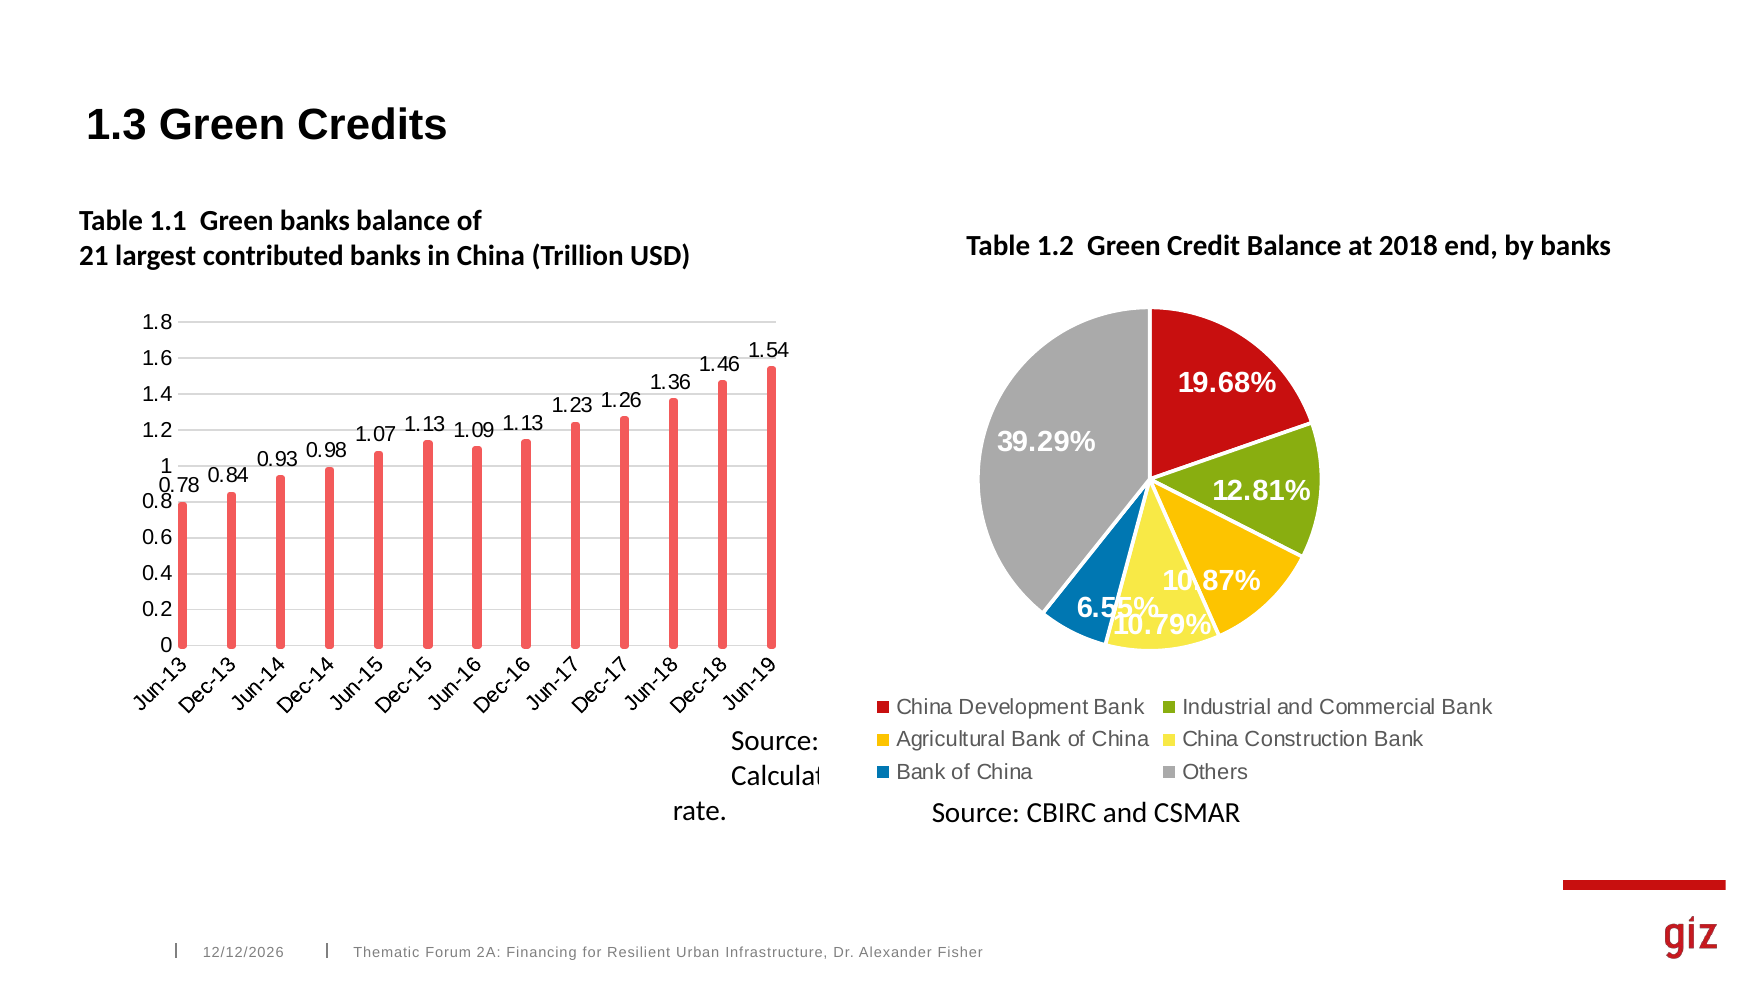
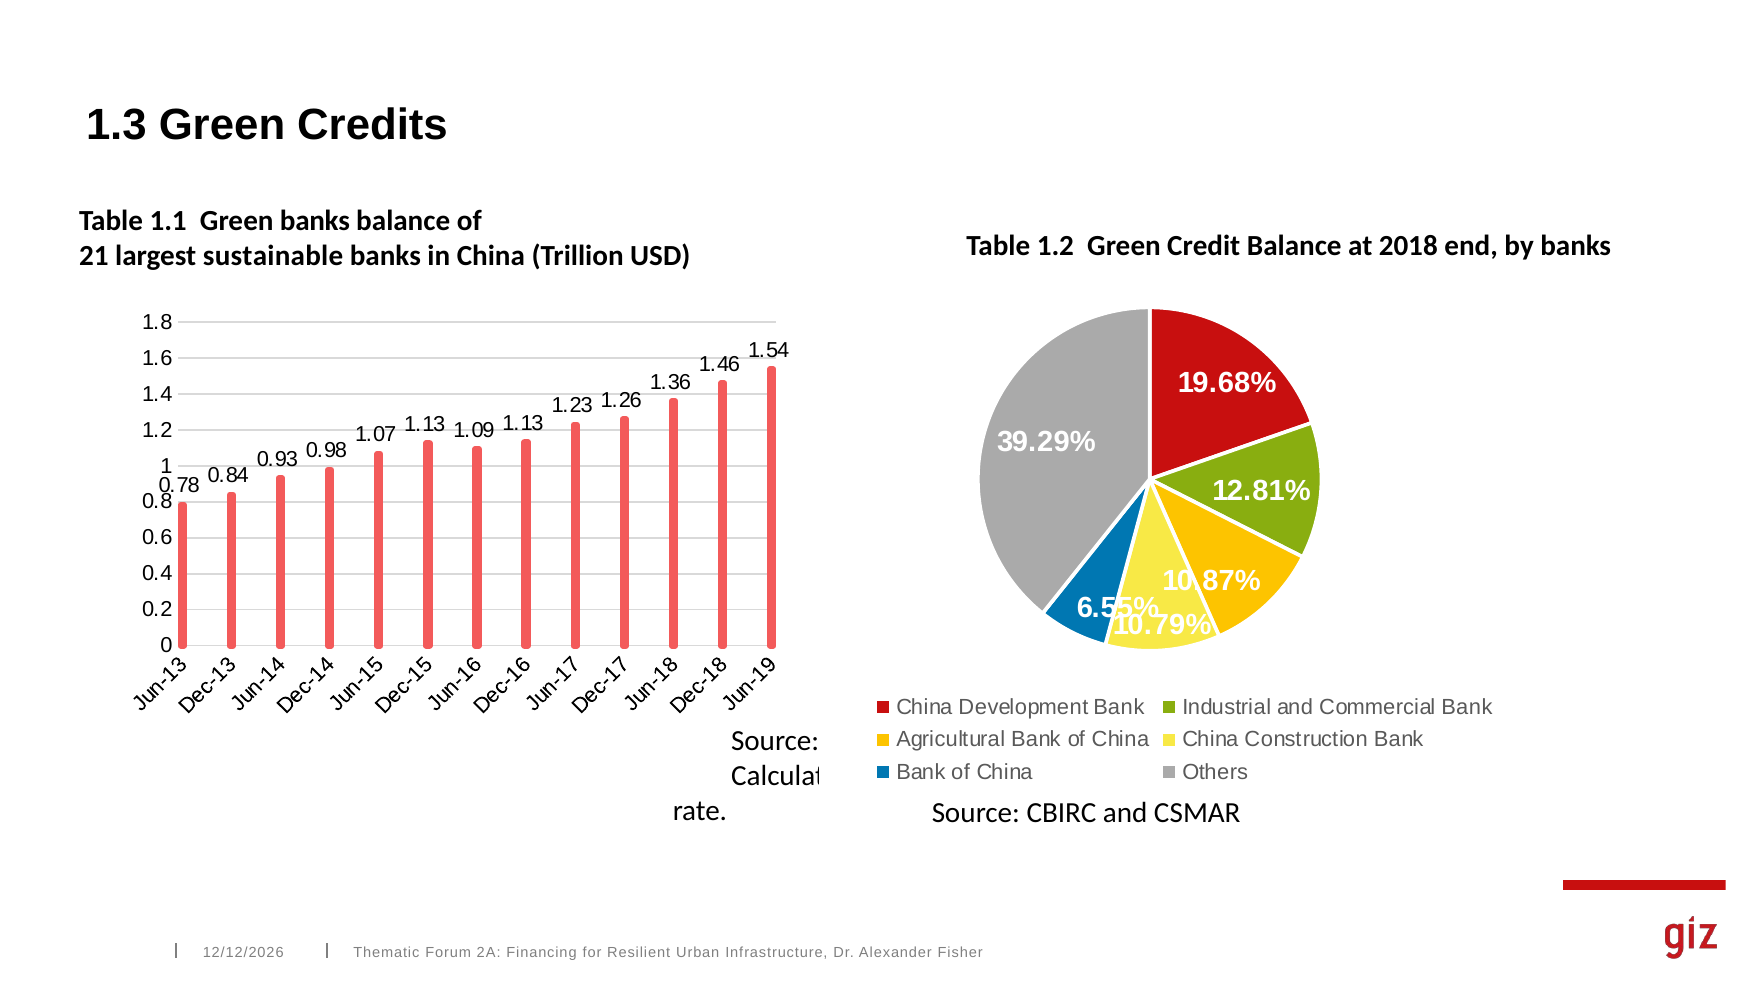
contributed: contributed -> sustainable (273, 256)
